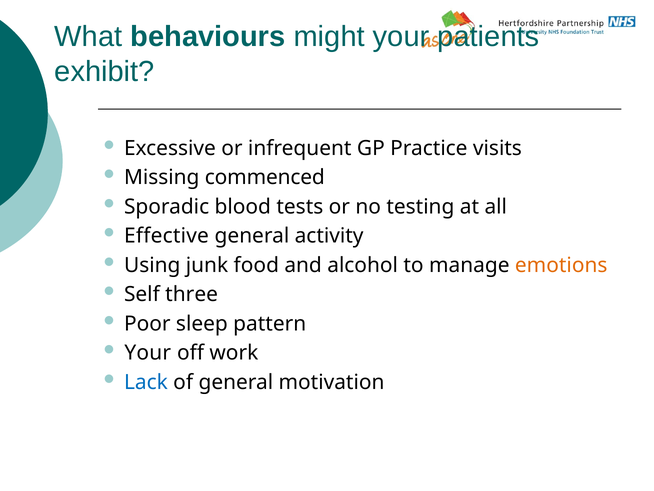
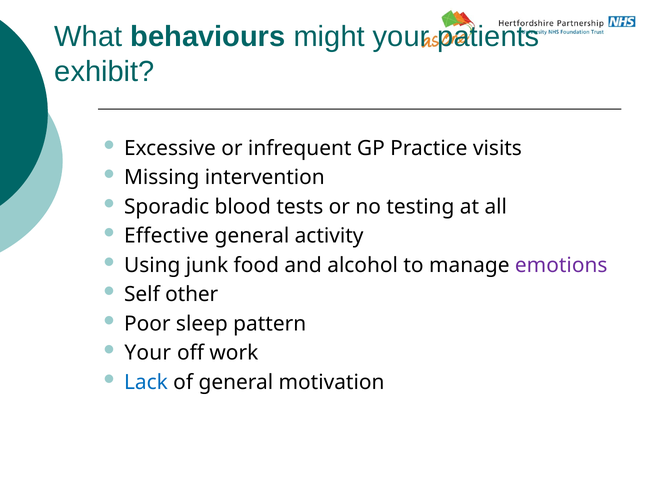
commenced: commenced -> intervention (265, 177)
emotions colour: orange -> purple (561, 265)
three: three -> other (192, 294)
